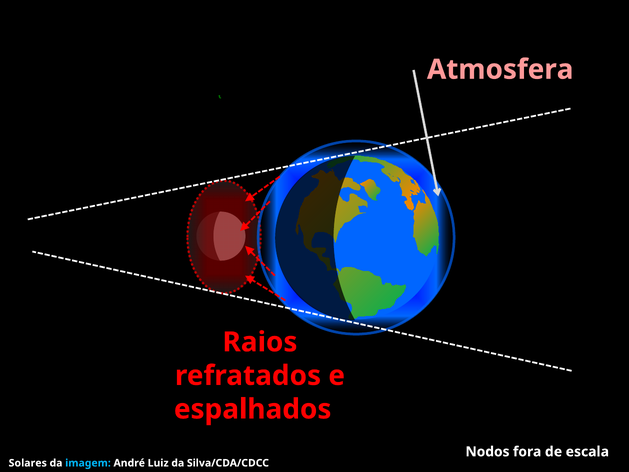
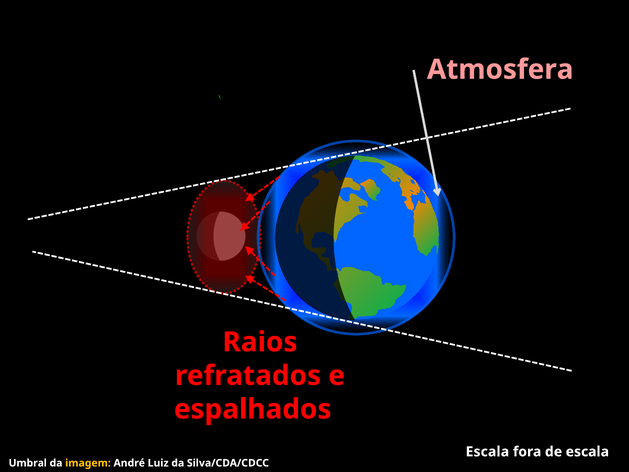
Nodos: Nodos -> Escala (487, 451)
Solares: Solares -> Umbral (28, 463)
imagem colour: light blue -> yellow (88, 463)
